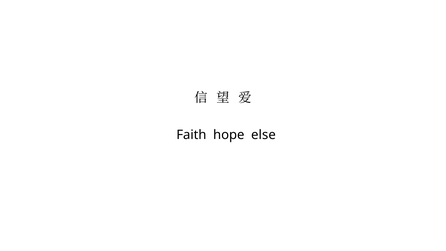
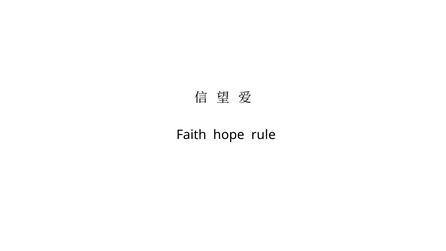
else: else -> rule (263, 135)
